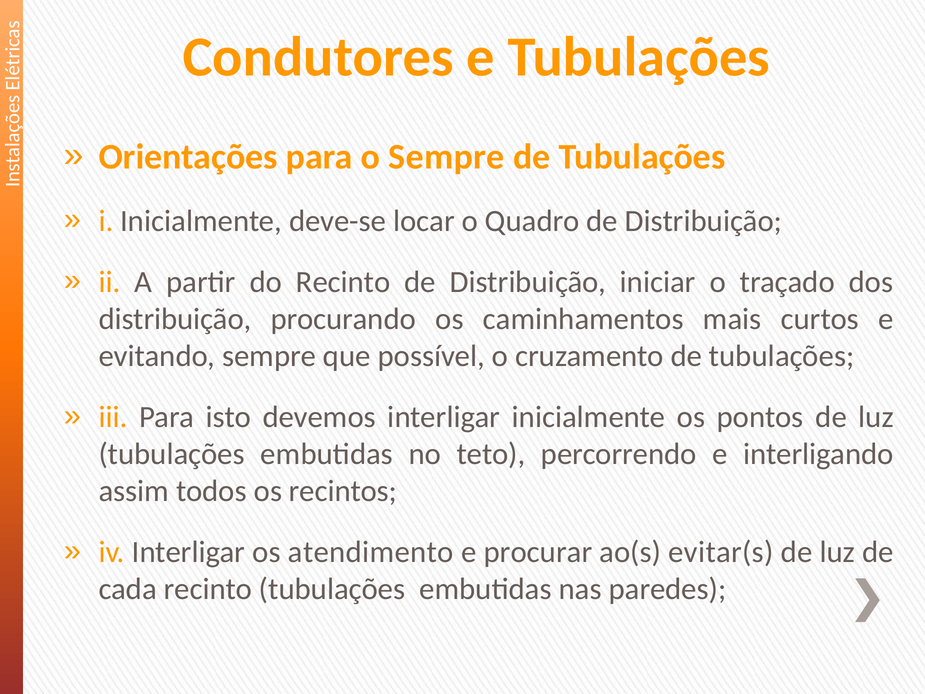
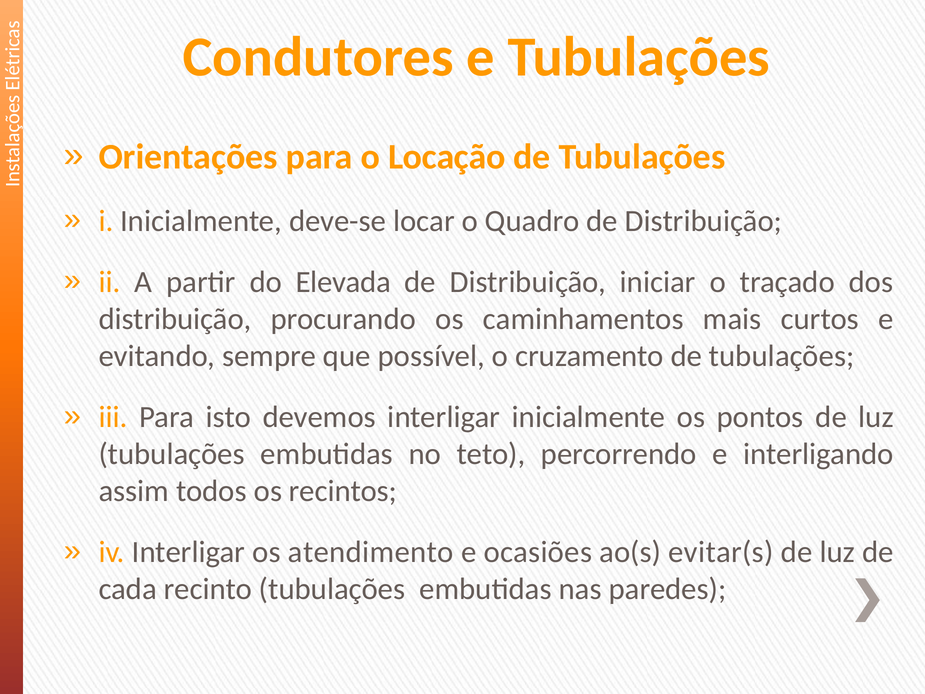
o Sempre: Sempre -> Locação (447, 157)
do Recinto: Recinto -> Elevada (343, 282)
procurar: procurar -> ocasiões (538, 552)
